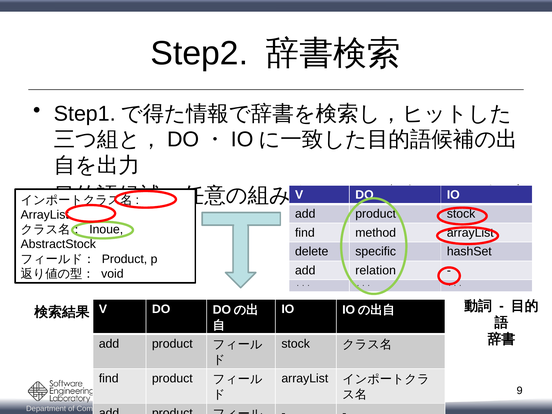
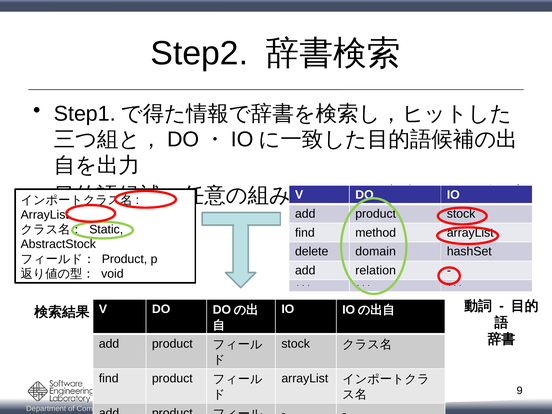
Inoue: Inoue -> Static (106, 230)
specific: specific -> domain (376, 252)
